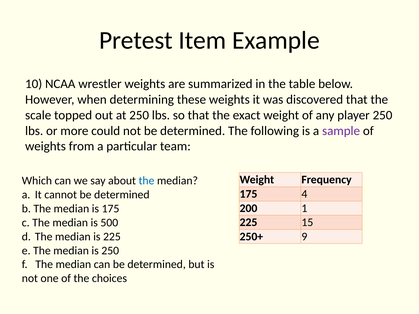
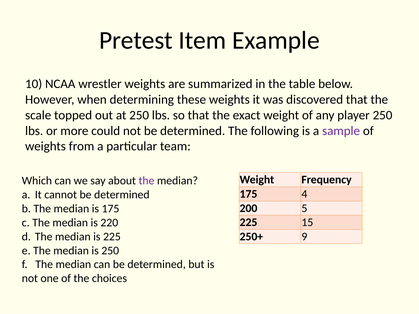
the colour: blue -> purple (146, 181)
1: 1 -> 5 (304, 208)
500: 500 -> 220 (109, 223)
